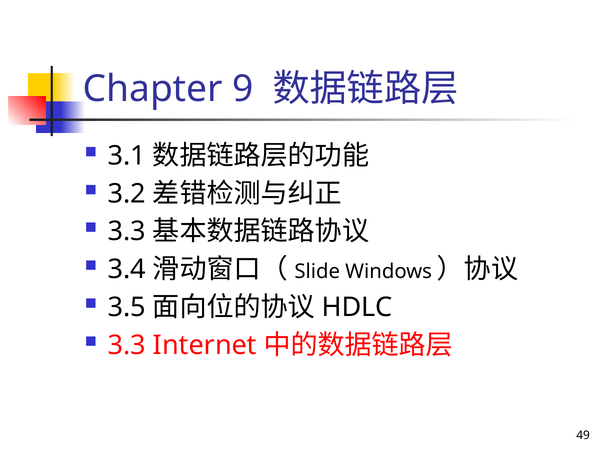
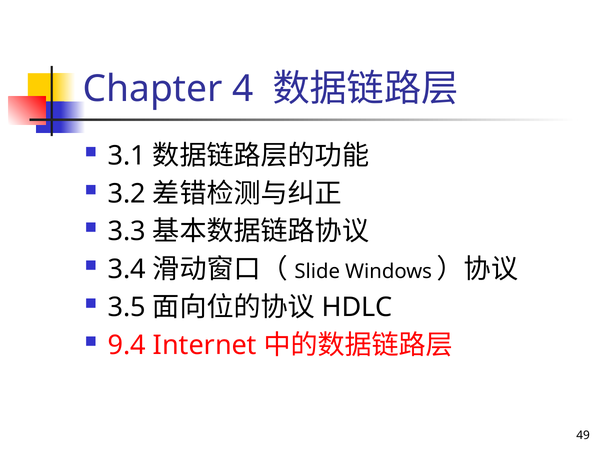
9: 9 -> 4 (243, 89)
3.3: 3.3 -> 9.4 (127, 345)
